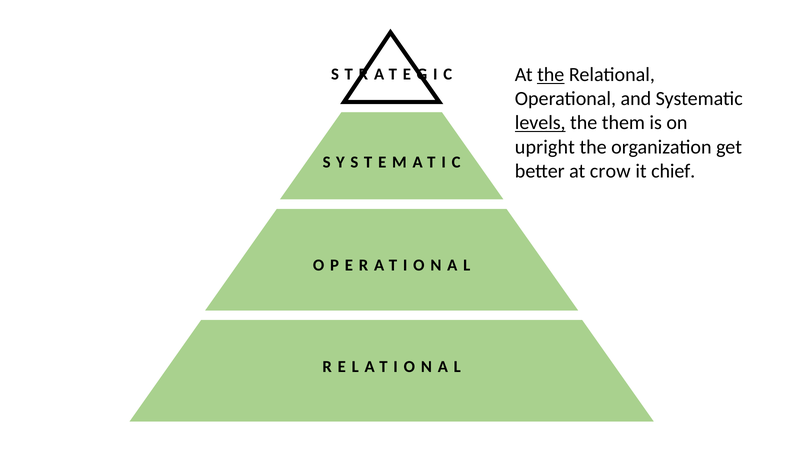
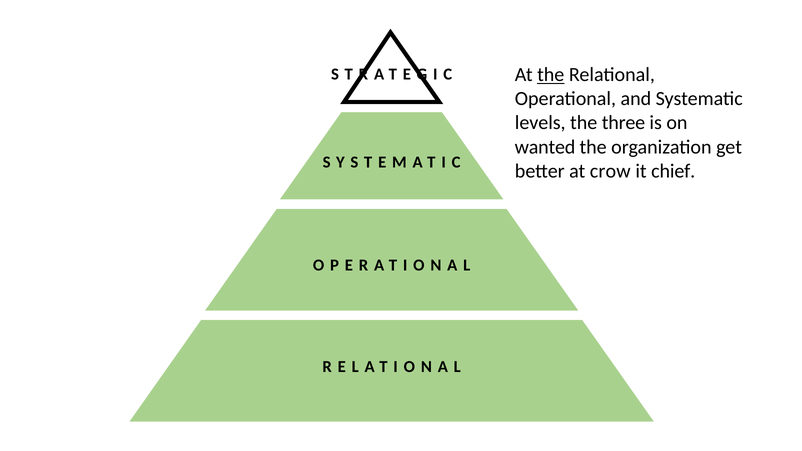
levels underline: present -> none (540, 123)
them: them -> three (624, 123)
upright: upright -> wanted (545, 147)
